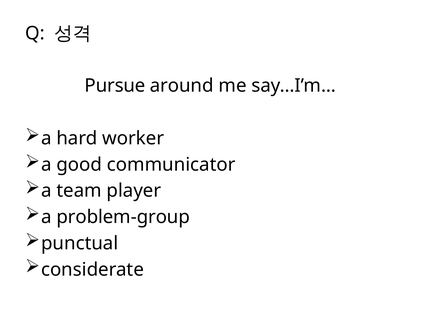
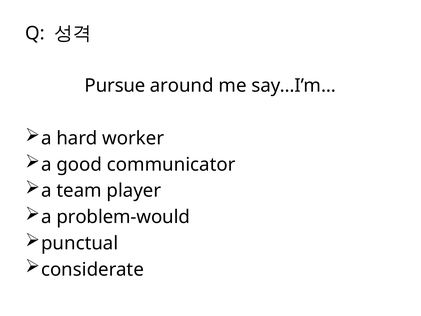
problem-group: problem-group -> problem-would (123, 217)
